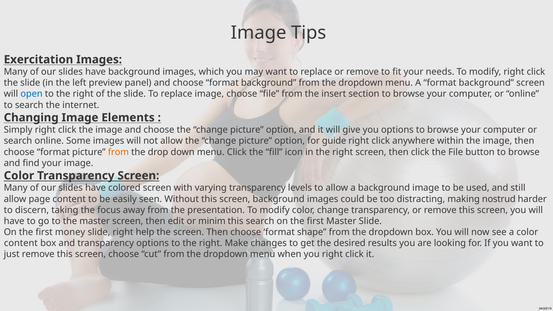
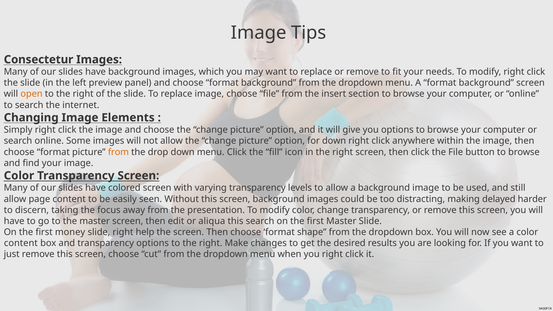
Exercitation: Exercitation -> Consectetur (39, 60)
open colour: blue -> orange (32, 94)
for guide: guide -> down (334, 141)
nostrud: nostrud -> delayed (499, 199)
minim: minim -> aliqua (212, 221)
